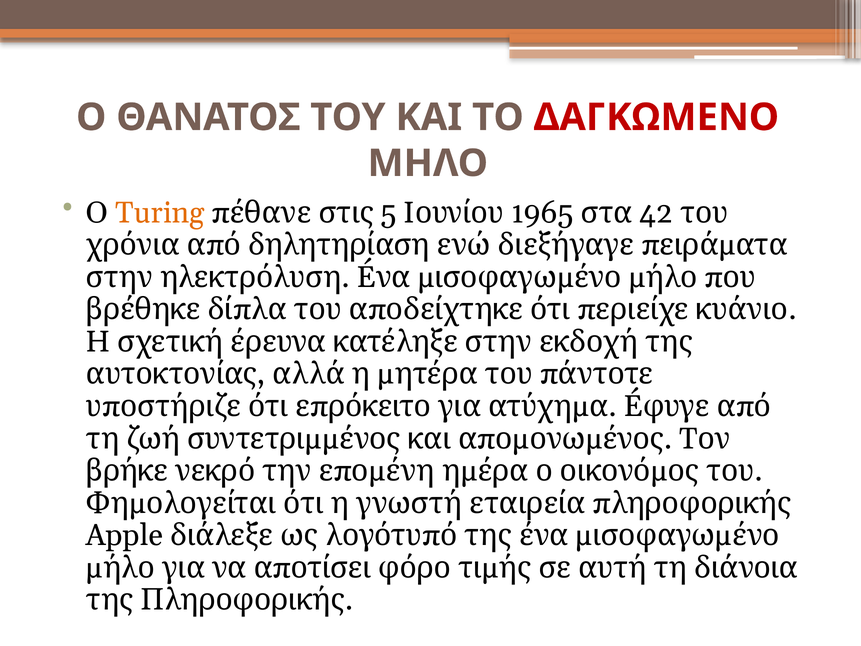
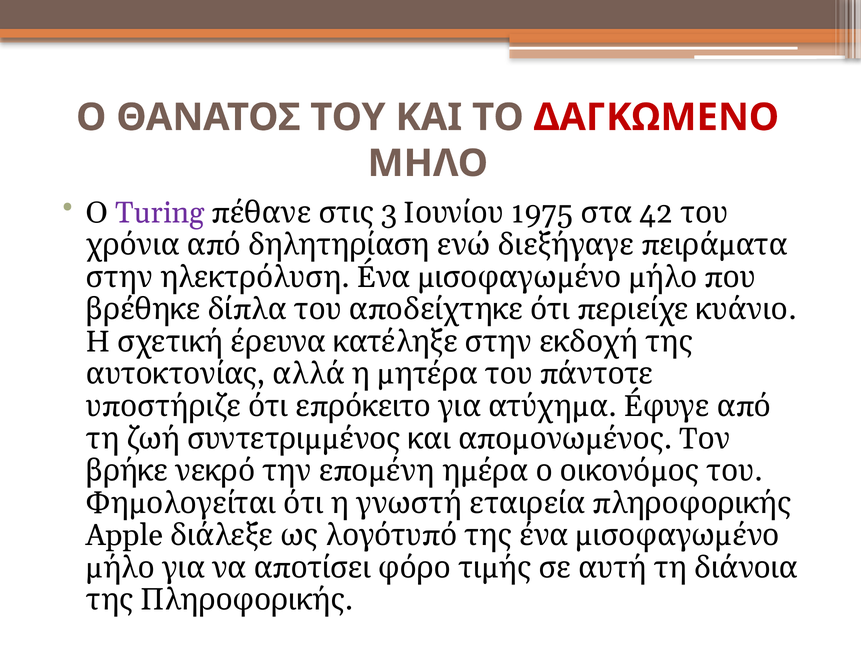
Turing colour: orange -> purple (160, 213)
5: 5 -> 3 (389, 213)
1965: 1965 -> 1975 (542, 213)
